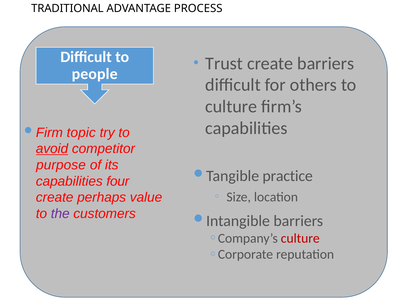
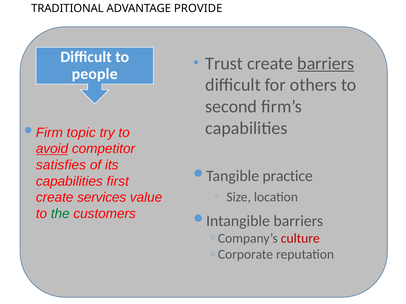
PROCESS: PROCESS -> PROVIDE (198, 8)
barriers underline: none -> present (326, 63)
culture: culture -> second (231, 107)
purpose: purpose -> satisfies (61, 165)
four: four -> first (118, 182)
perhaps: perhaps -> services (102, 198)
the colour: purple -> green (60, 214)
